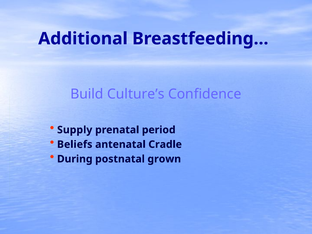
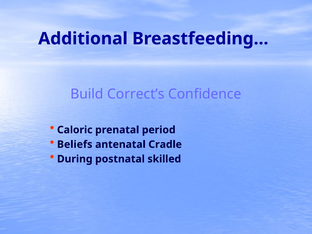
Culture’s: Culture’s -> Correct’s (136, 94)
Supply: Supply -> Caloric (75, 130)
grown: grown -> skilled (164, 159)
